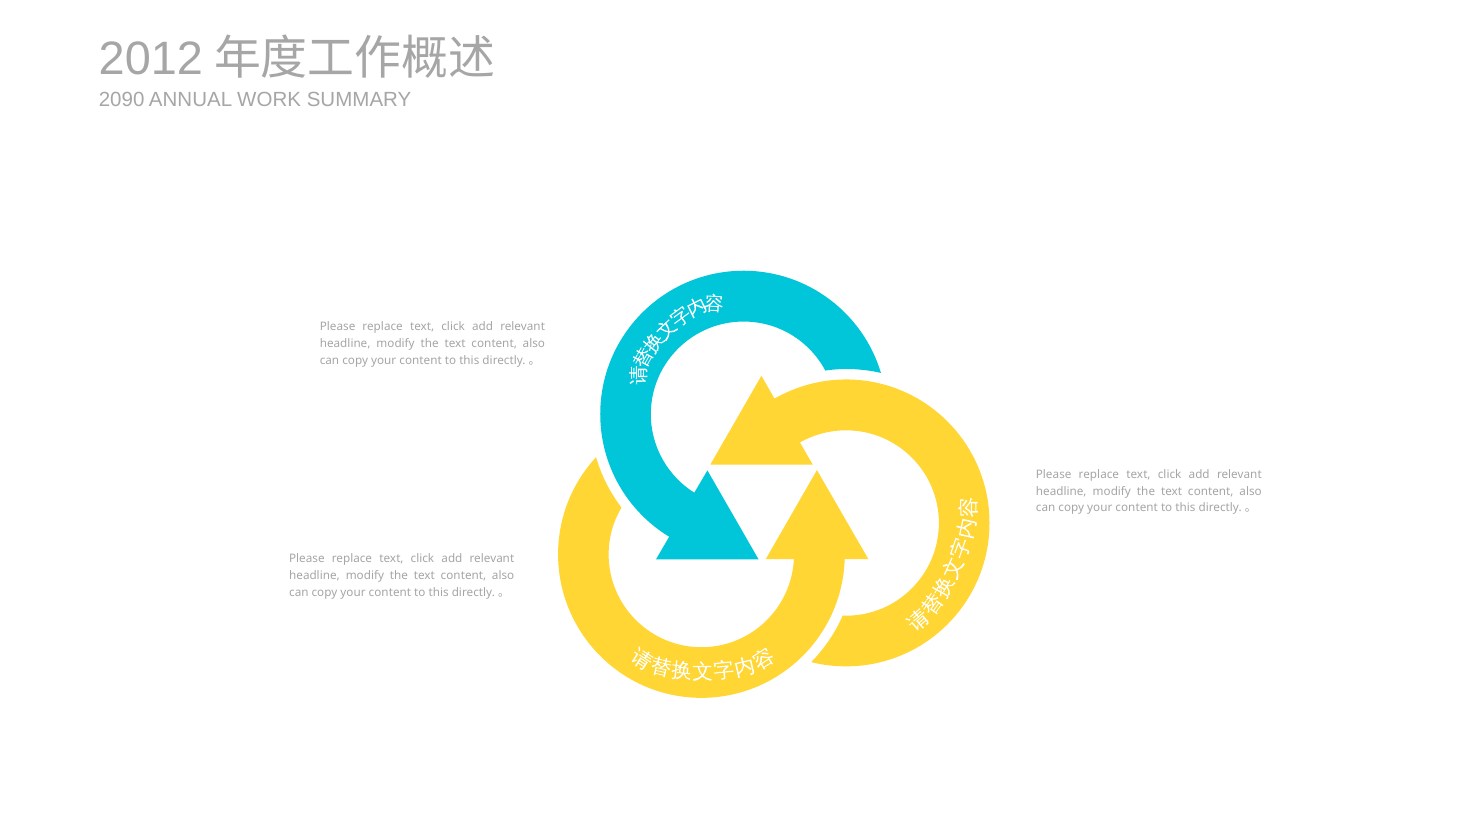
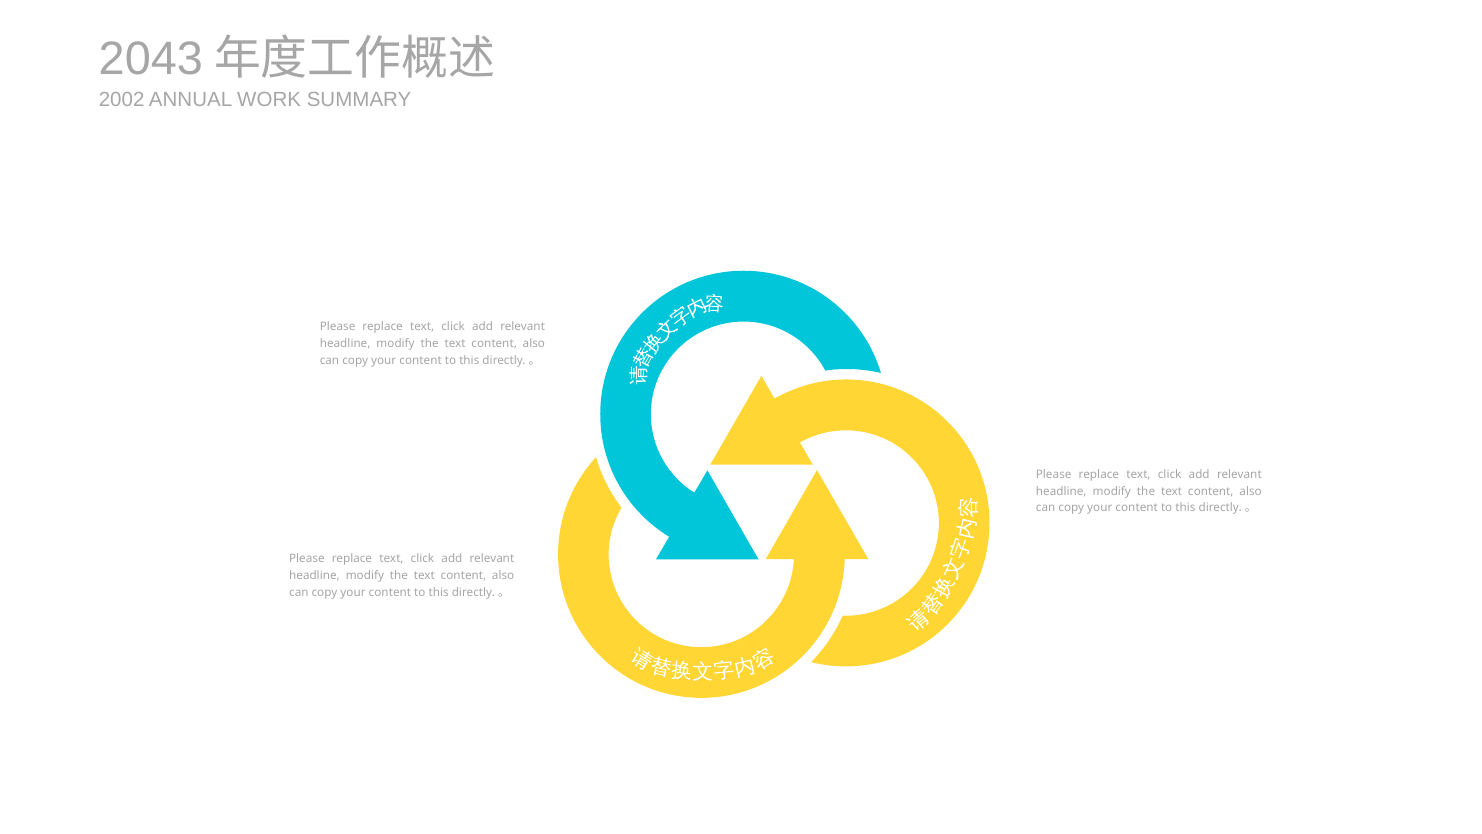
2012: 2012 -> 2043 (151, 59)
2090: 2090 -> 2002 (122, 99)
